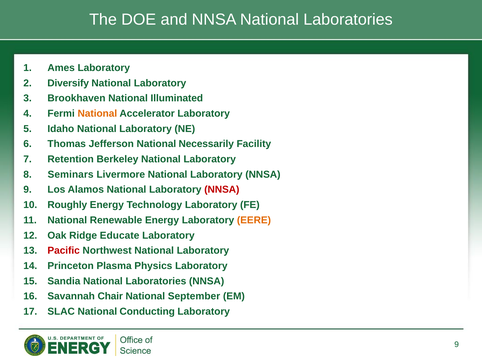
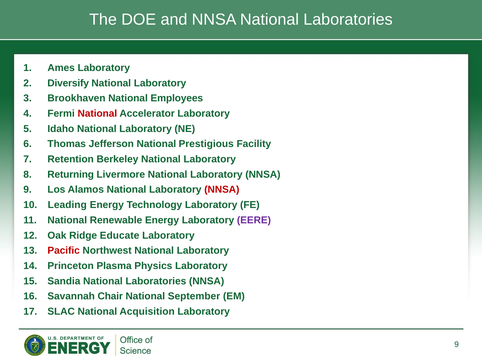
Illuminated: Illuminated -> Employees (177, 98)
National colour: orange -> red (97, 114)
Necessarily: Necessarily -> Prestigious (206, 144)
Seminars: Seminars -> Returning (71, 175)
Roughly: Roughly -> Leading (67, 205)
EERE colour: orange -> purple (254, 220)
Conducting: Conducting -> Acquisition (147, 312)
